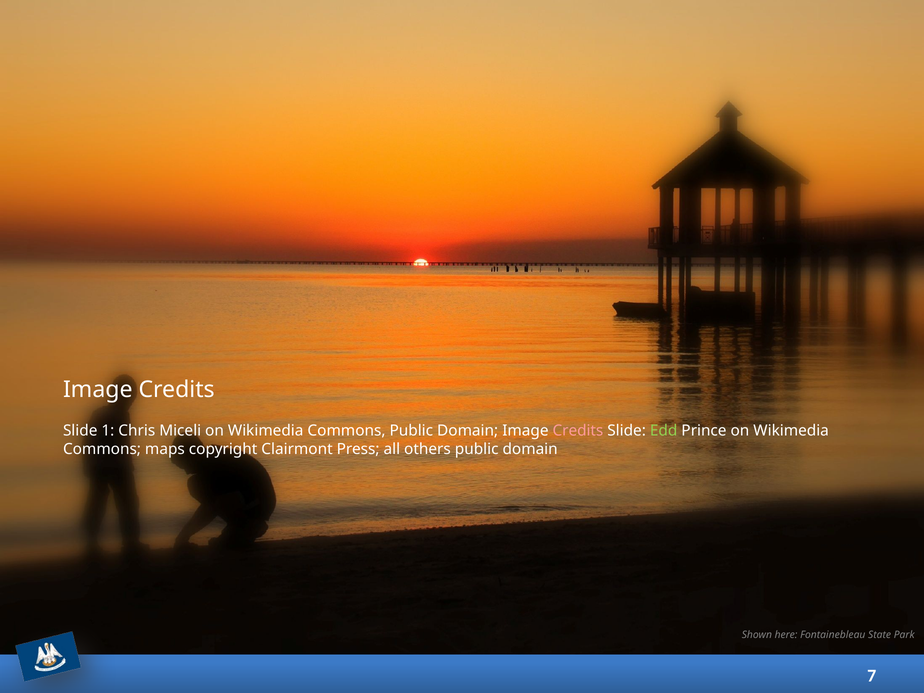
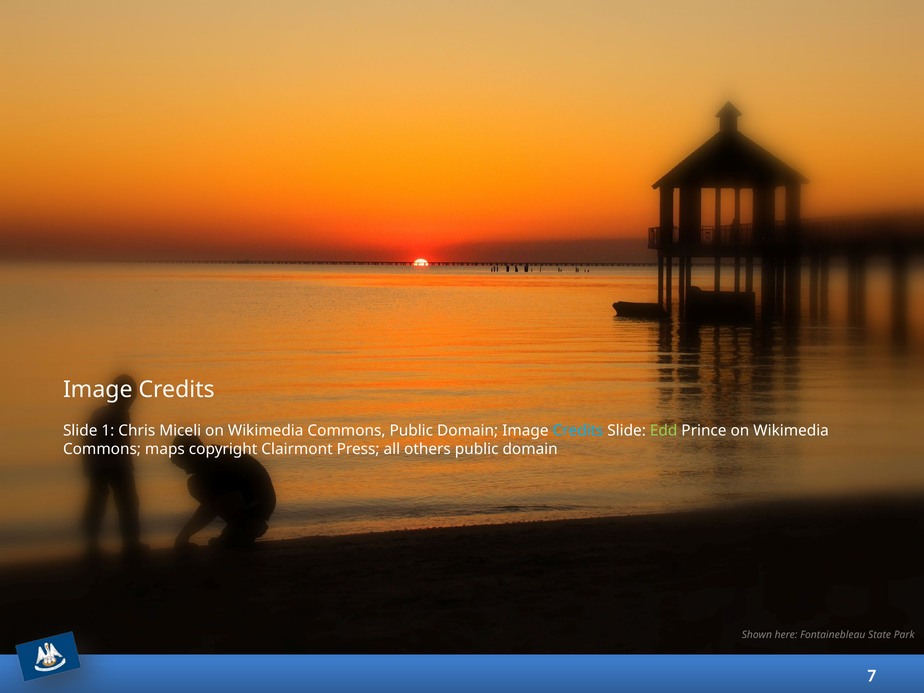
Credits colour: pink -> light blue (578, 431)
